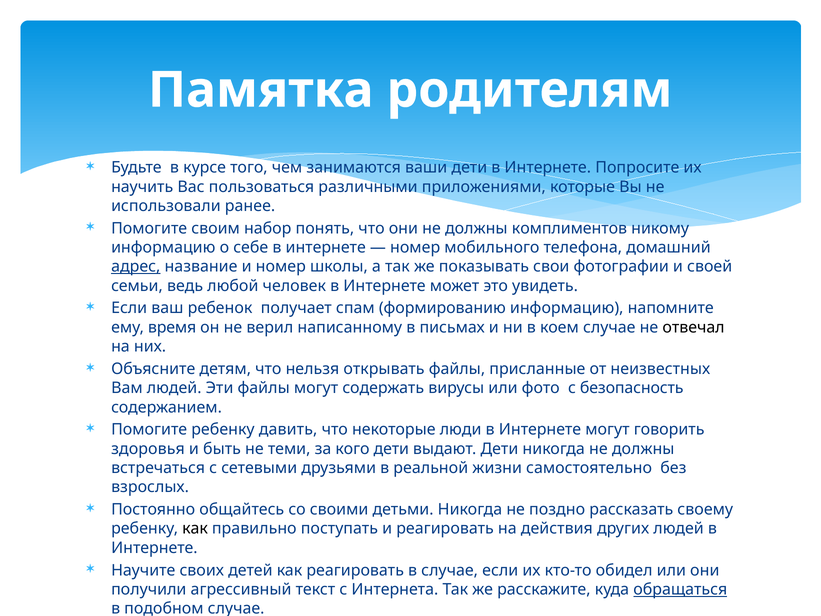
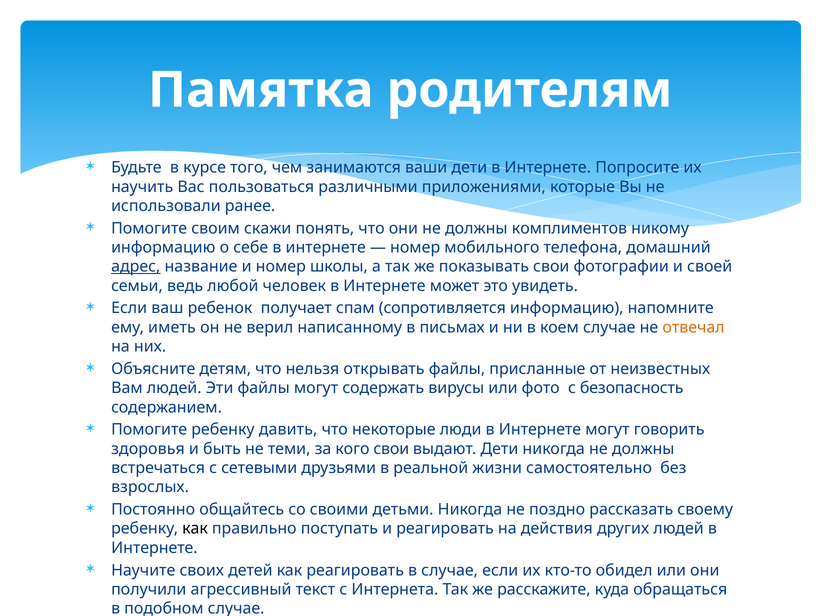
набор: набор -> скажи (268, 228)
формированию: формированию -> сопротивляется (442, 308)
время: время -> иметь (172, 327)
отвечал colour: black -> orange (694, 327)
кого дети: дети -> свои (391, 449)
обращаться underline: present -> none (680, 589)
